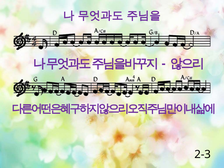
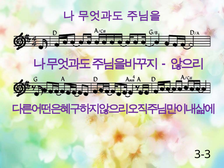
2-3: 2-3 -> 3-3 (203, 154)
